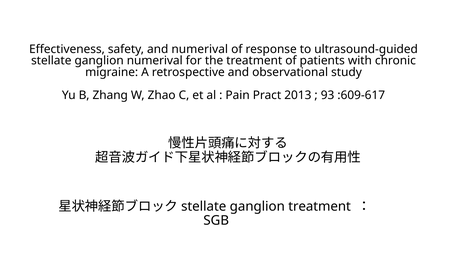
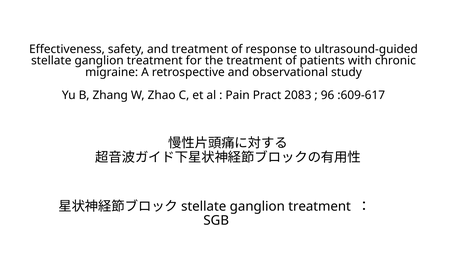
and numerival: numerival -> treatment (200, 49)
numerival: numerival -> treatment (155, 61)
2013: 2013 -> 2083 (298, 95)
93: 93 -> 96 (328, 95)
